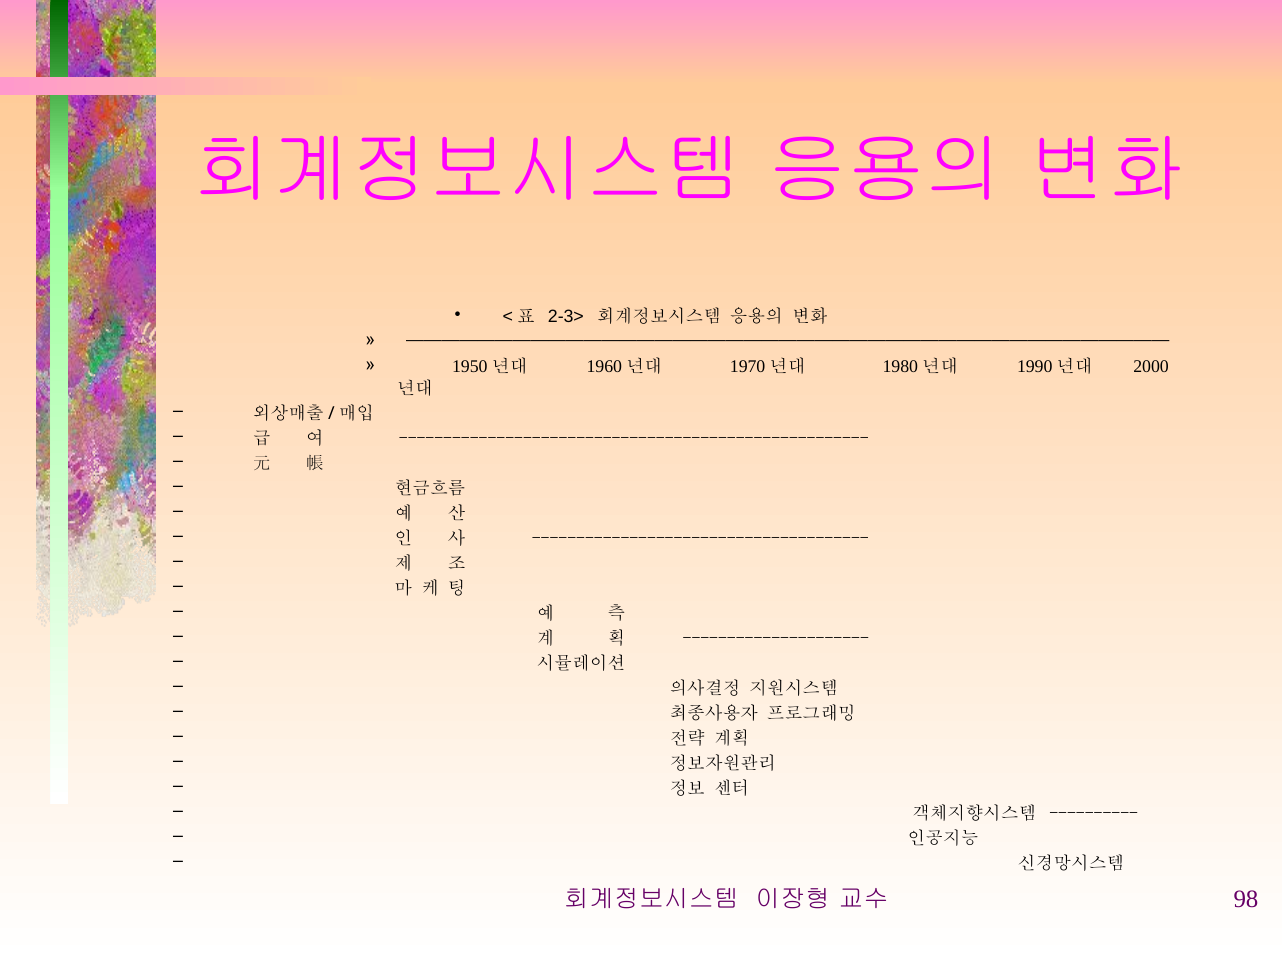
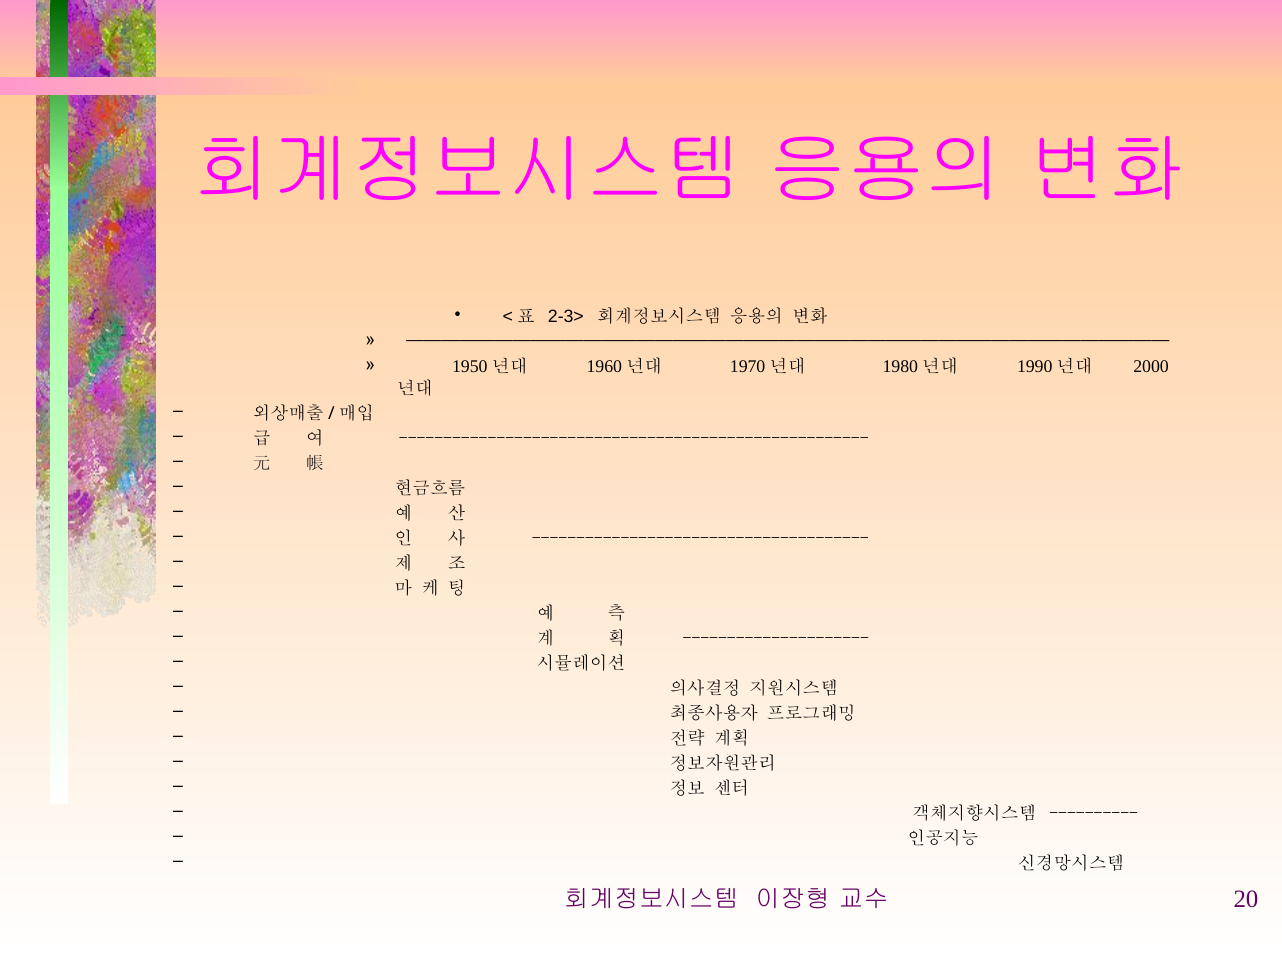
98: 98 -> 20 (1246, 899)
